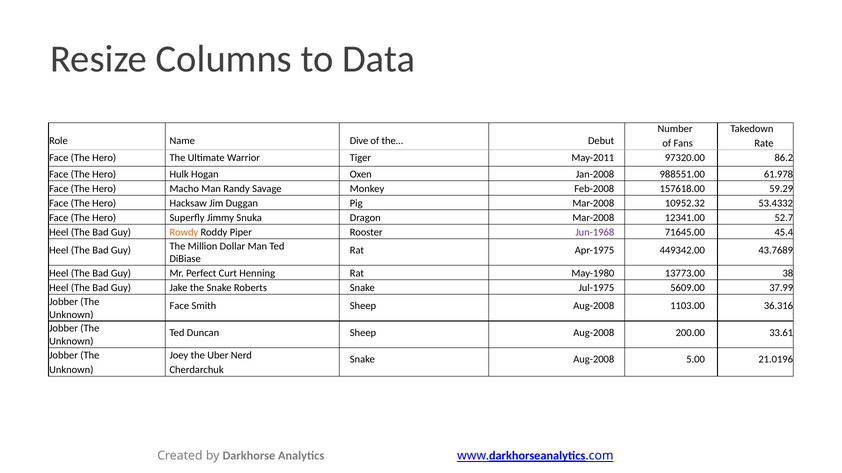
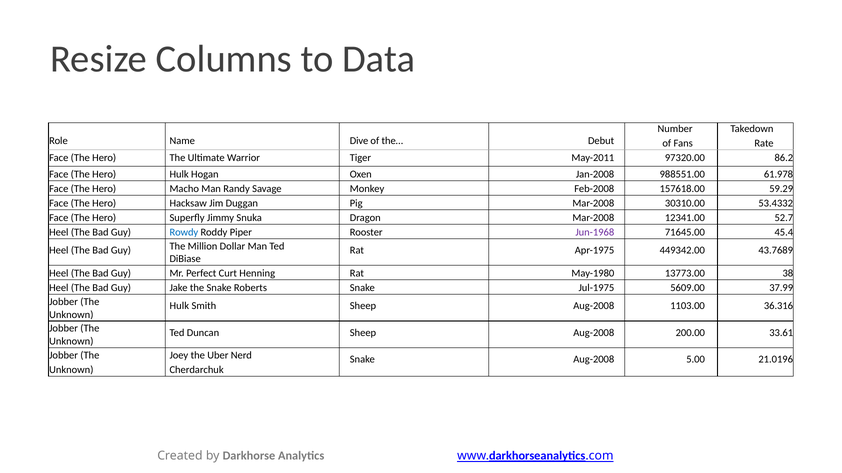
10952.32: 10952.32 -> 30310.00 (685, 204)
Rowdy colour: orange -> blue (184, 233)
Face: Face -> Hulk (179, 306)
